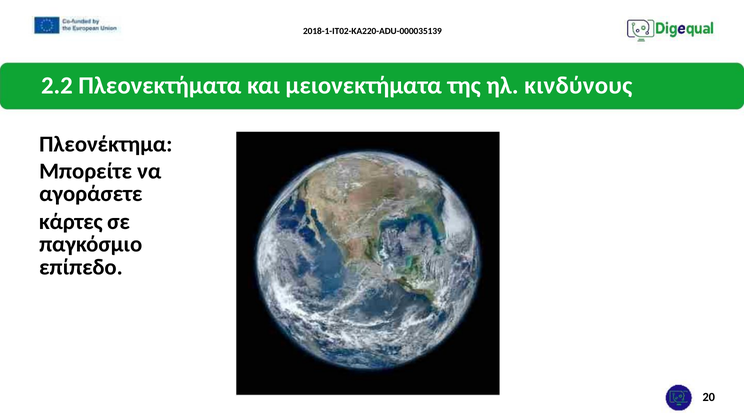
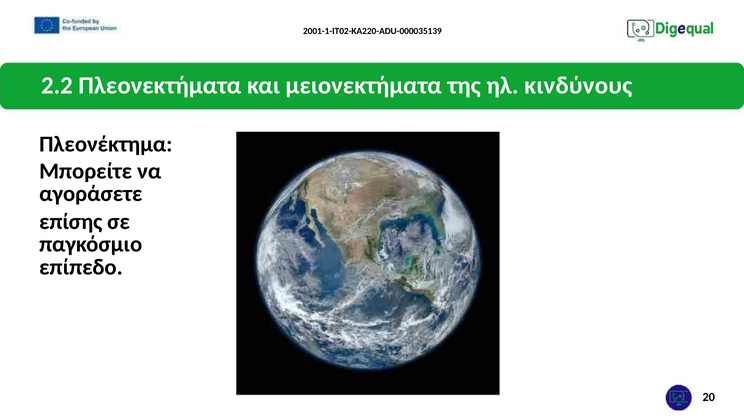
2018-1-IT02-KA220-ADU-000035139: 2018-1-IT02-KA220-ADU-000035139 -> 2001-1-IT02-KA220-ADU-000035139 (372, 31)
κάρτες: κάρτες -> επίσης (71, 222)
